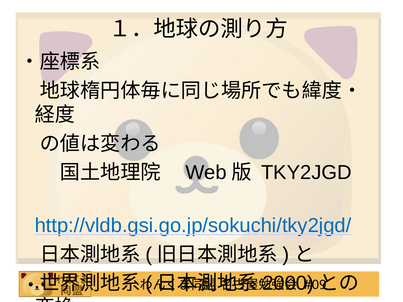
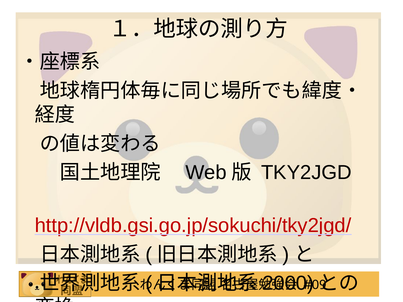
http://vldb.gsi.go.jp/sokuchi/tky2jgd/ colour: blue -> red (193, 226)
